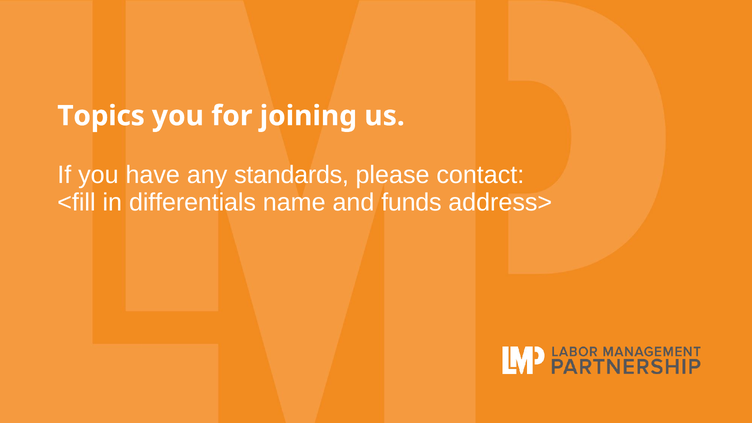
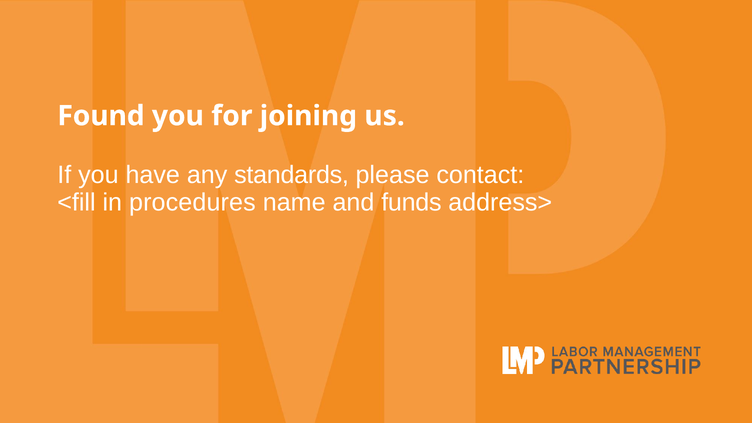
Topics: Topics -> Found (101, 116)
differentials: differentials -> procedures (192, 202)
